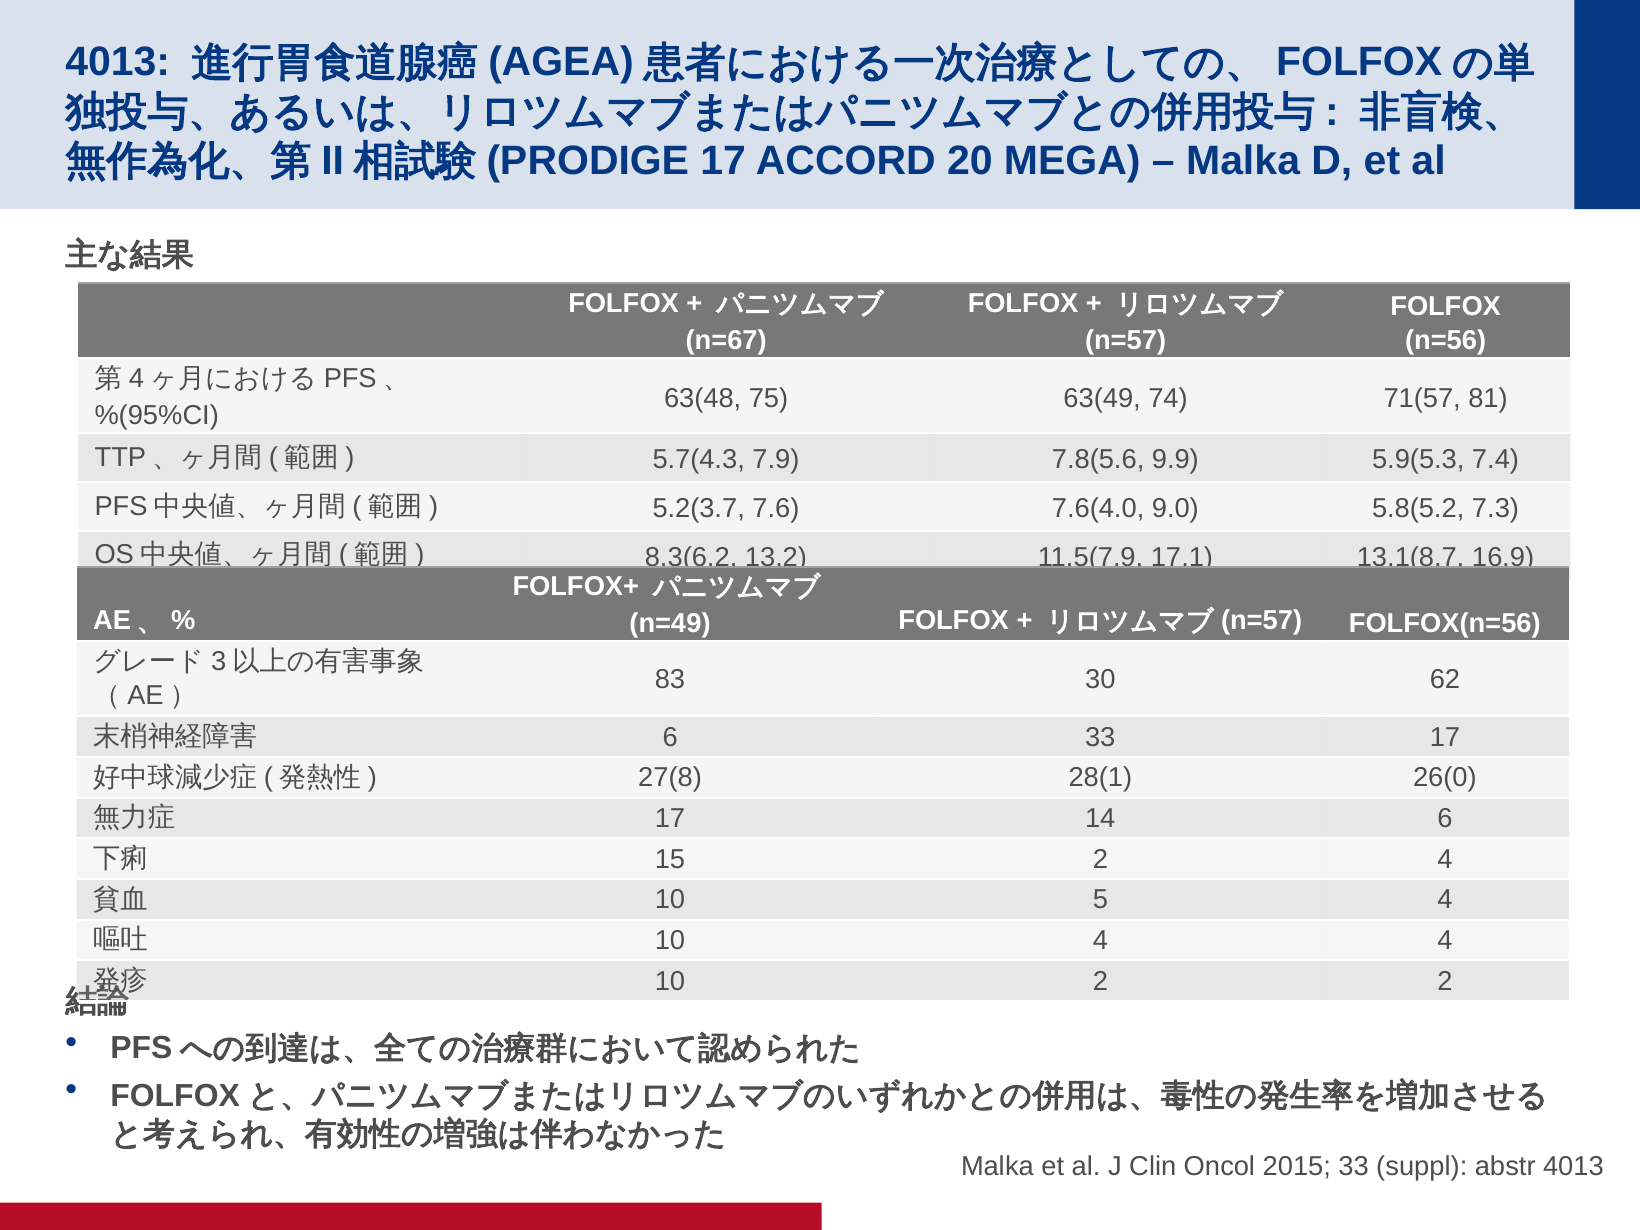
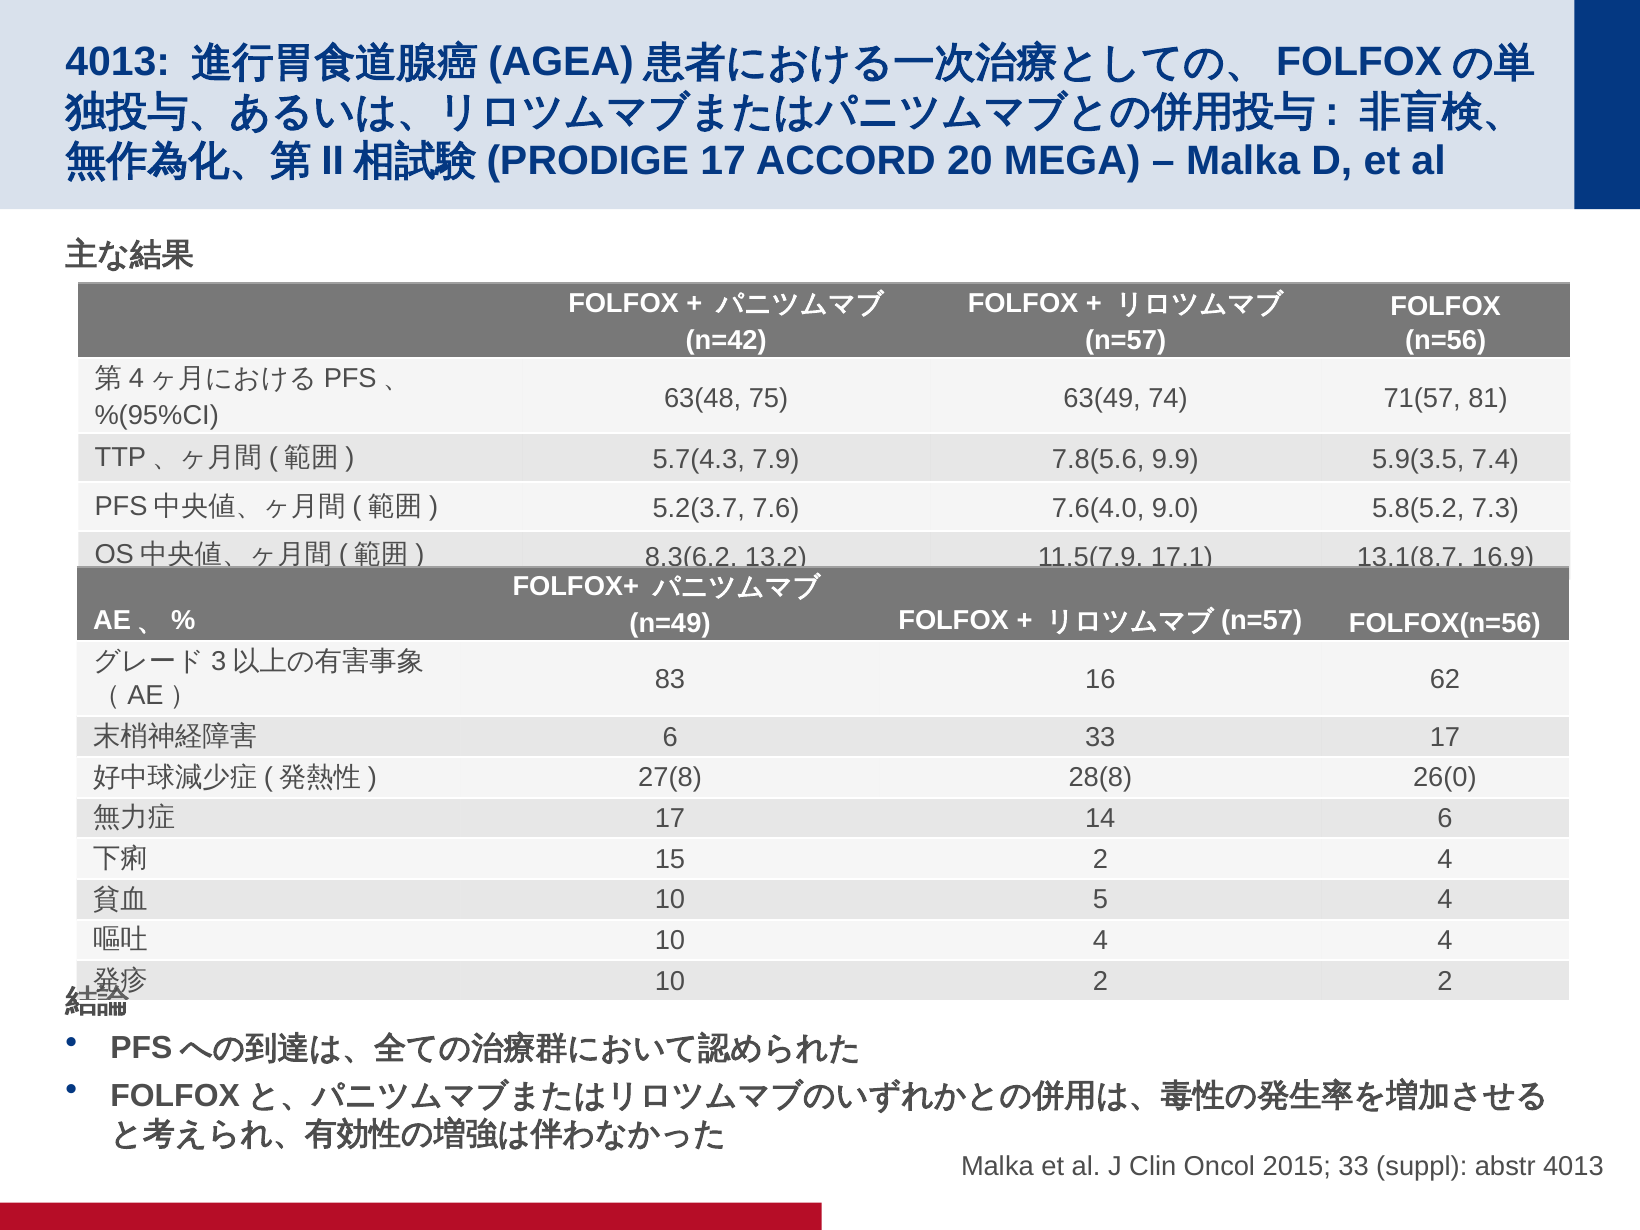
n=67: n=67 -> n=42 (726, 340)
5.9(5.3: 5.9(5.3 -> 5.9(3.5 (1418, 460)
30: 30 -> 16 (1100, 679)
28(1: 28(1 -> 28(8 (1100, 778)
